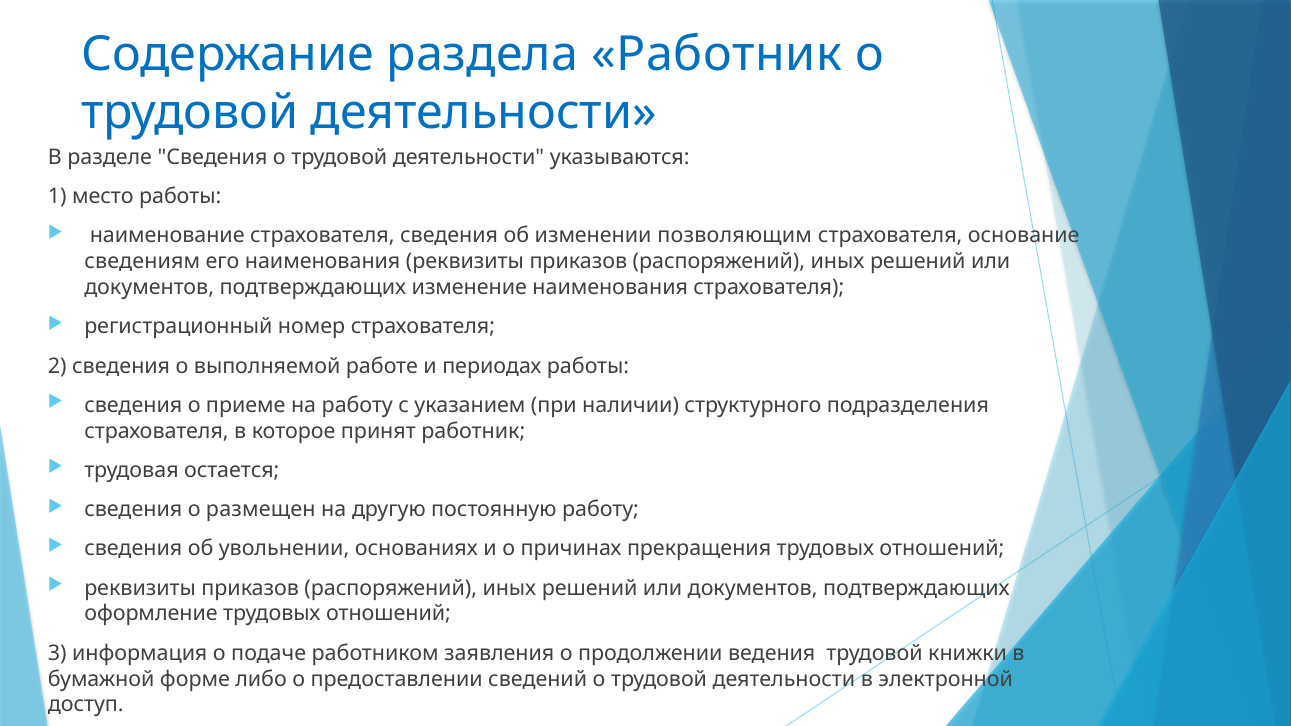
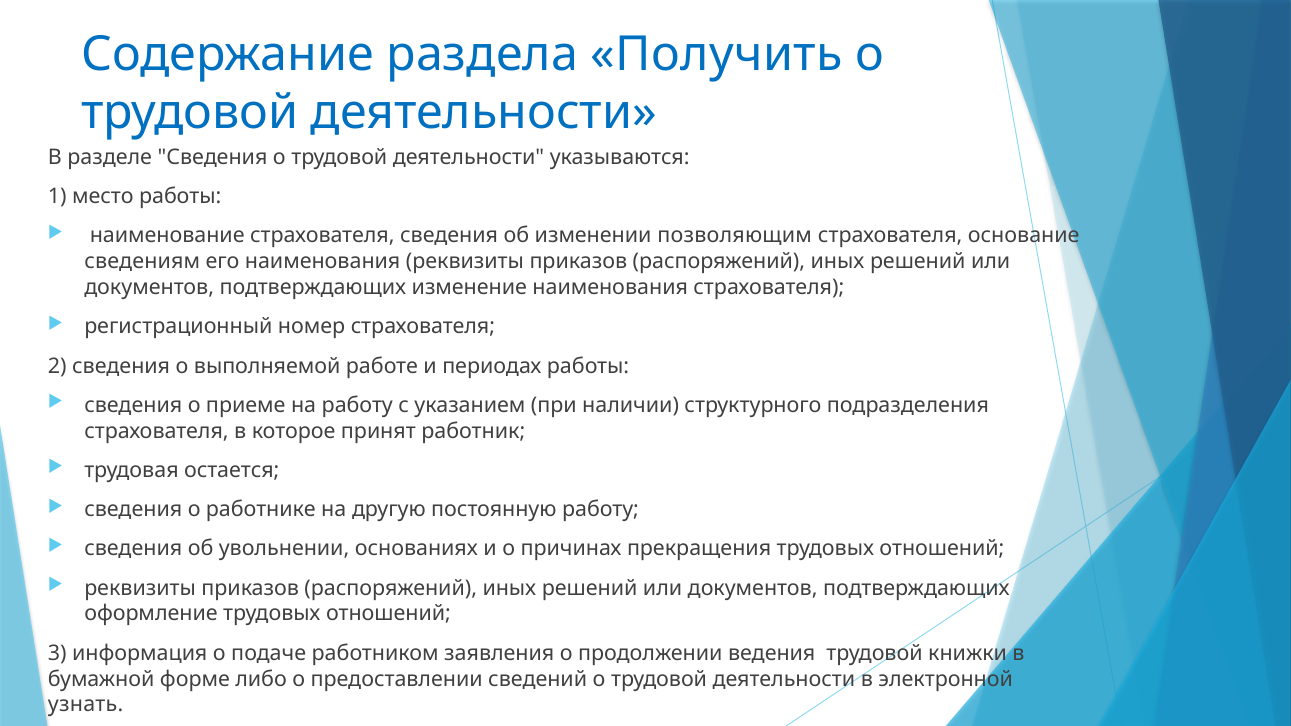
раздела Работник: Работник -> Получить (717, 54)
размещен: размещен -> работнике (261, 510)
доступ: доступ -> узнать (86, 705)
